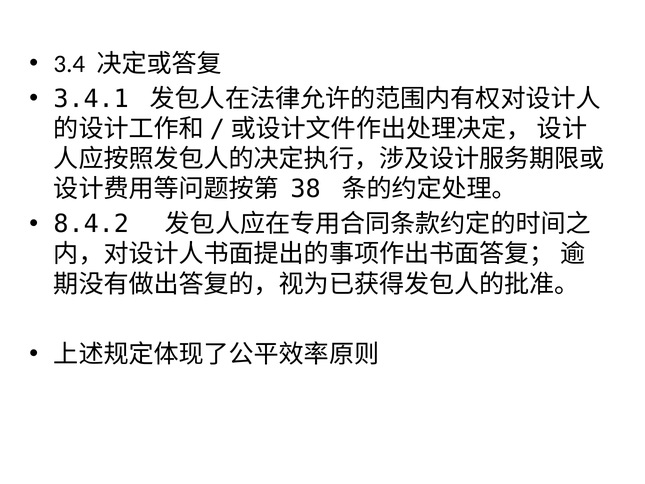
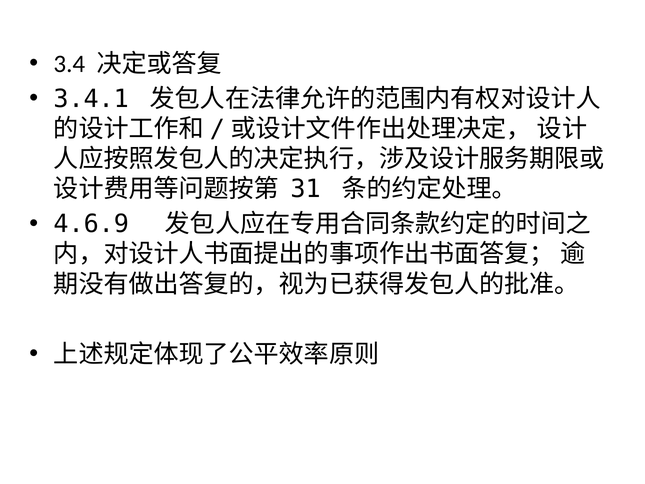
38: 38 -> 31 (306, 189)
8.4.2: 8.4.2 -> 4.6.9 (91, 224)
